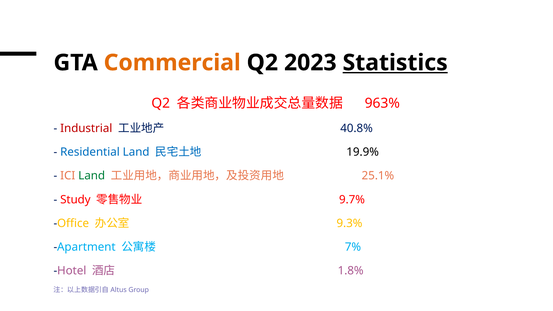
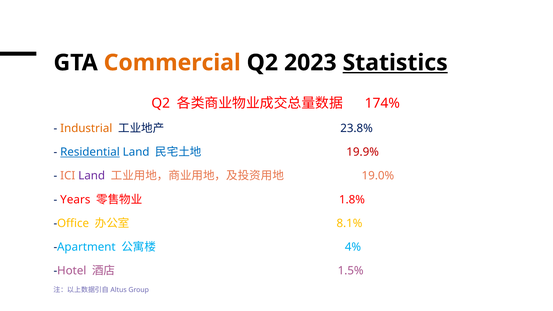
963%: 963% -> 174% (382, 103)
Industrial colour: red -> orange (86, 128)
40.8%: 40.8% -> 23.8% (357, 128)
Residential underline: none -> present (90, 152)
19.9% colour: black -> red (363, 152)
Land colour: green -> purple (92, 176)
25.1%: 25.1% -> 19.0% (378, 176)
Study: Study -> Years (75, 200)
9.7%: 9.7% -> 1.8% (352, 200)
9.3%: 9.3% -> 8.1% (349, 223)
7%: 7% -> 4% (353, 247)
1.8%: 1.8% -> 1.5% (351, 271)
